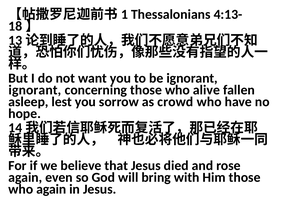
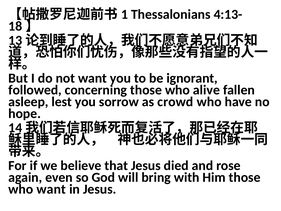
ignorant: ignorant -> followed (35, 90)
who again: again -> want (51, 189)
